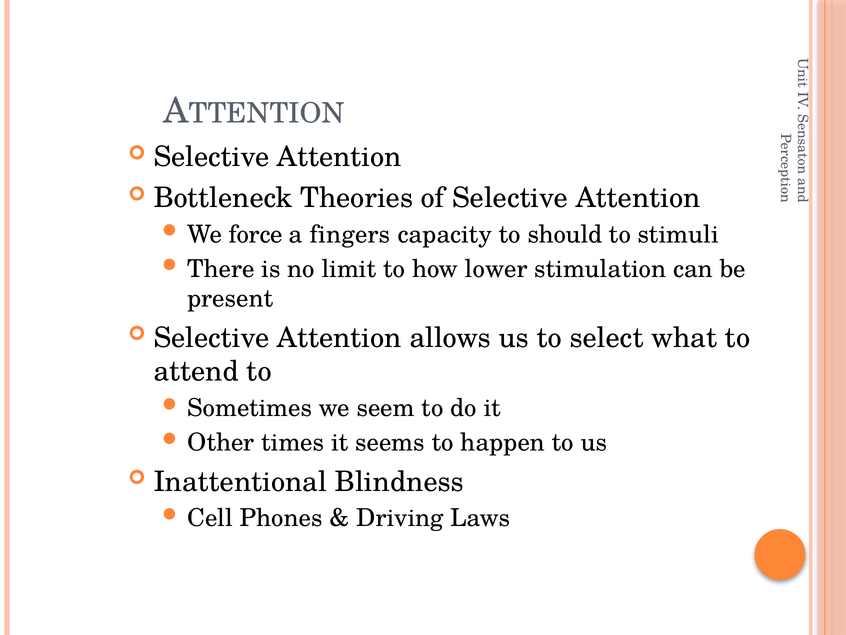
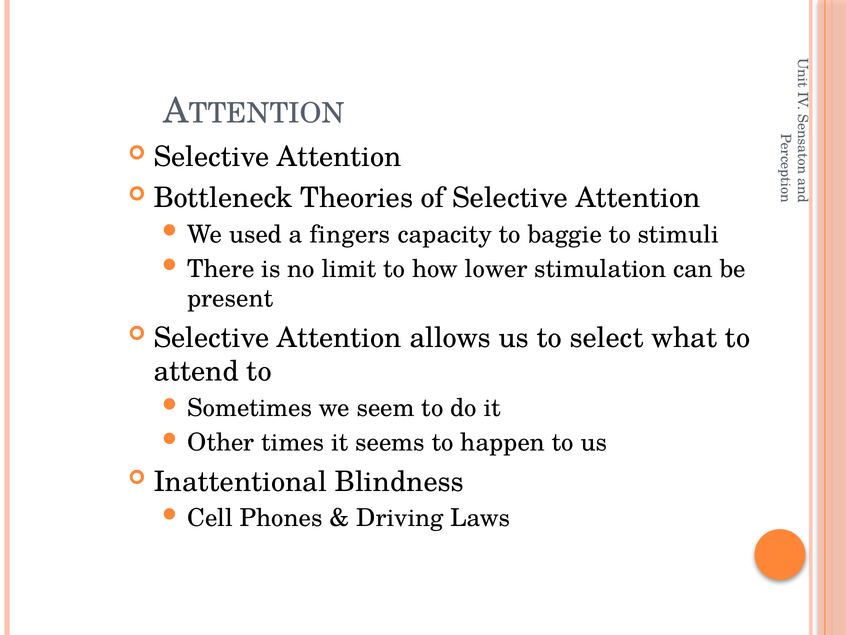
force: force -> used (256, 234)
should: should -> baggie (565, 234)
